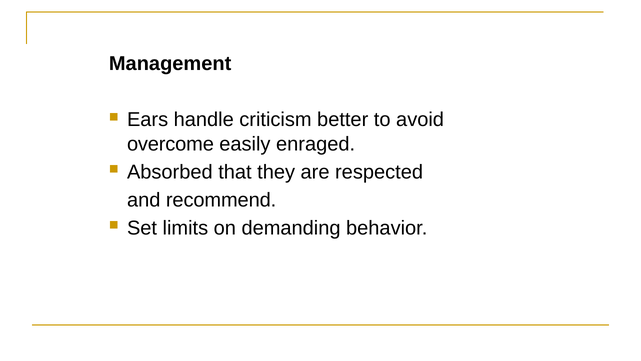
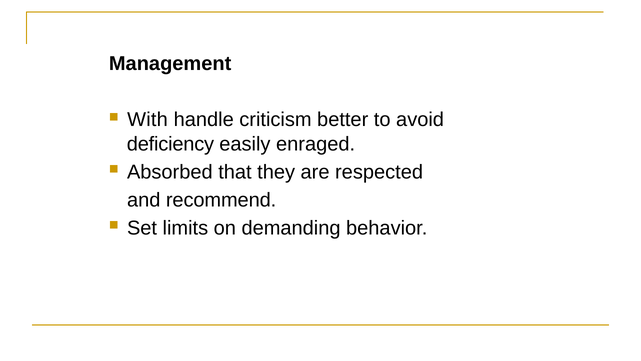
Ears: Ears -> With (147, 120)
overcome: overcome -> deficiency (170, 144)
